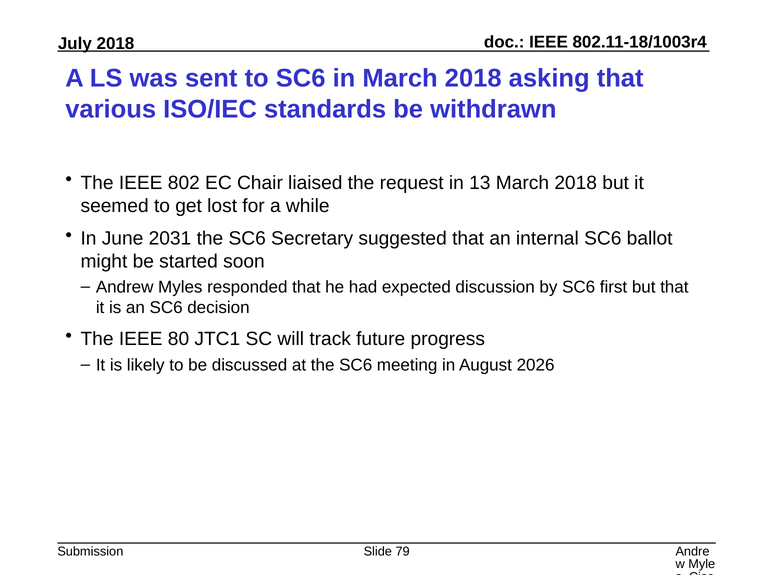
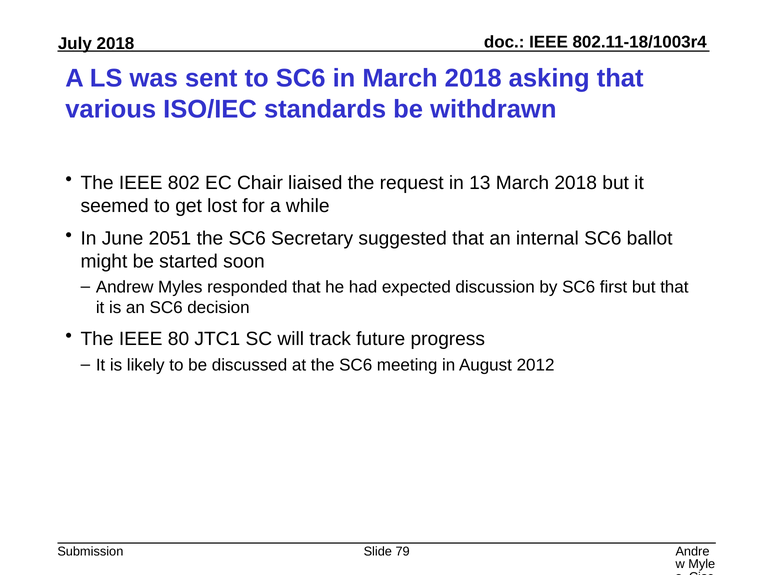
2031: 2031 -> 2051 (170, 239)
2026: 2026 -> 2012 (536, 365)
